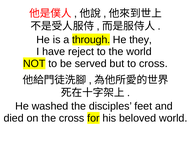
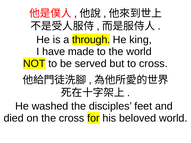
they: they -> king (141, 40)
reject: reject -> made (81, 52)
